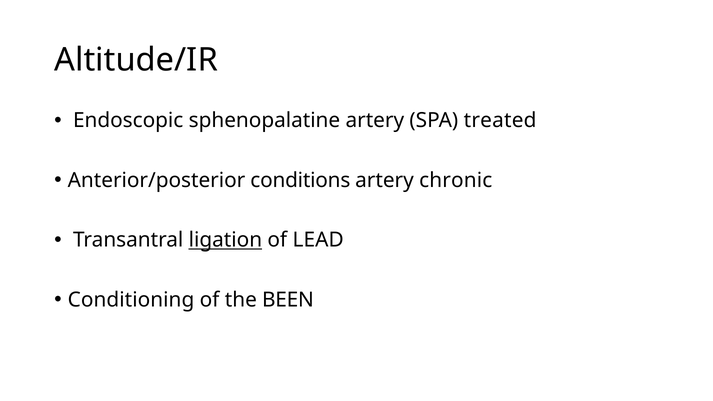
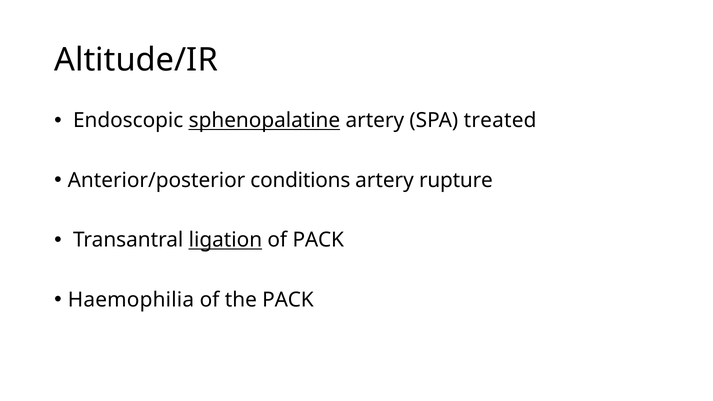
sphenopalatine underline: none -> present (264, 121)
chronic: chronic -> rupture (456, 180)
of LEAD: LEAD -> PACK (318, 240)
Conditioning: Conditioning -> Haemophilia (131, 300)
the BEEN: BEEN -> PACK (288, 300)
